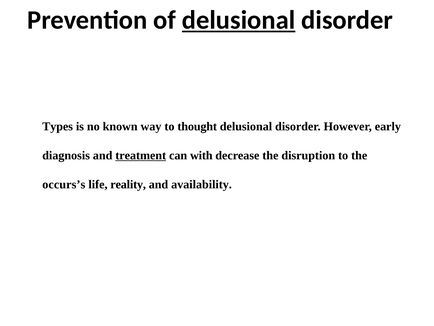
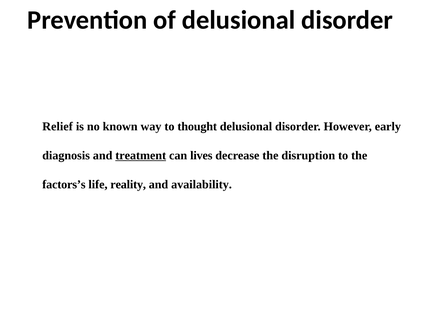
delusional underline: present -> none (239, 20)
Types: Types -> Relief (58, 126)
with: with -> lives (201, 155)
occurs’s: occurs’s -> factors’s (64, 184)
